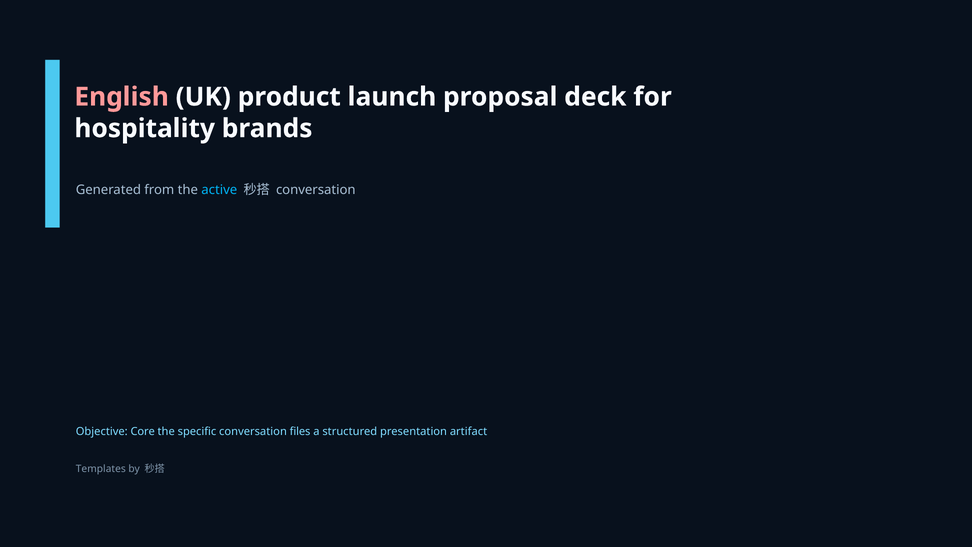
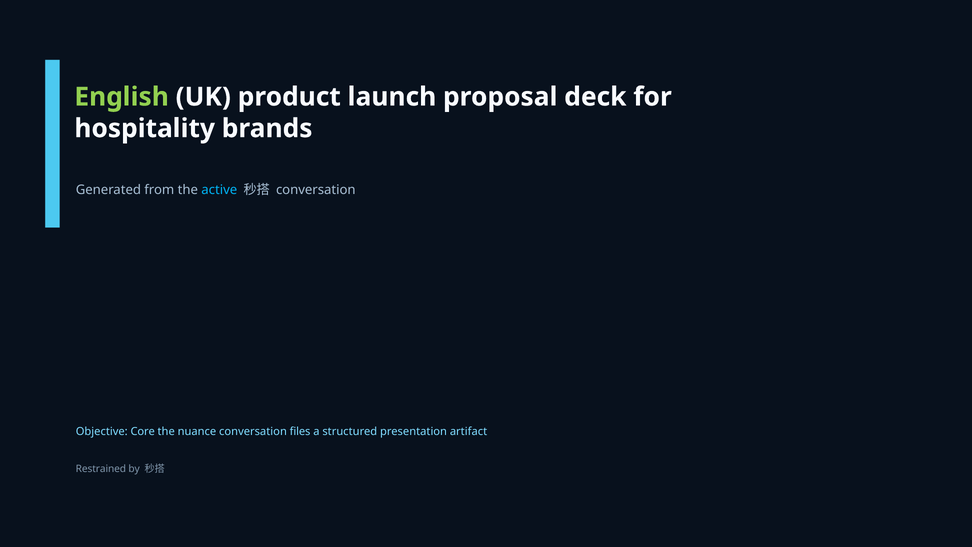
English colour: pink -> light green (122, 97)
specific: specific -> nuance (197, 432)
Templates: Templates -> Restrained (101, 469)
